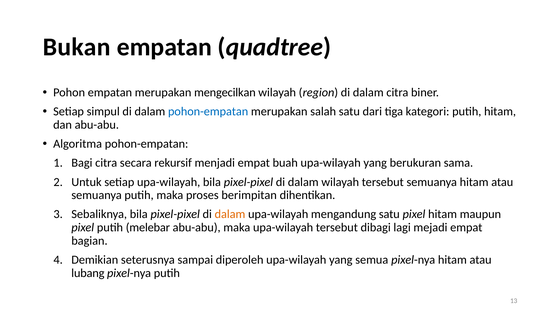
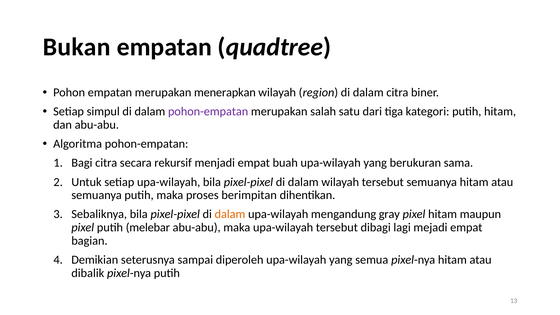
mengecilkan: mengecilkan -> menerapkan (225, 92)
pohon-empatan colour: blue -> purple (208, 112)
mengandung satu: satu -> gray (389, 214)
lubang: lubang -> dibalik (88, 273)
